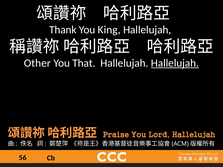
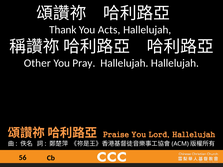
King: King -> Acts (109, 30)
That: That -> Pray (84, 63)
Hallelujah underline: present -> none (175, 63)
